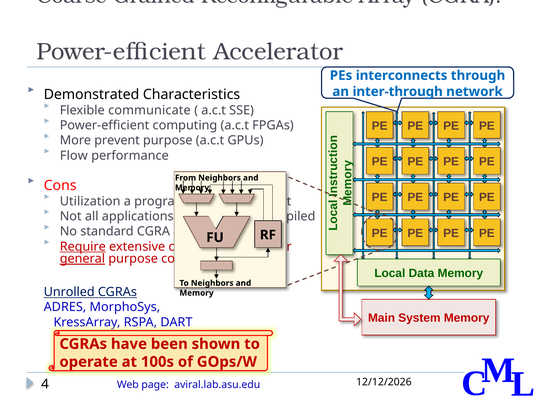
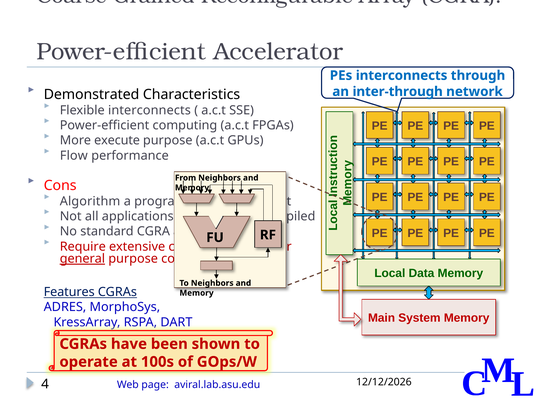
Flexible communicate: communicate -> interconnects (149, 110)
prevent: prevent -> execute (117, 140)
Utilization: Utilization -> Algorithm (90, 201)
Require underline: present -> none (83, 247)
Unrolled: Unrolled -> Features (69, 292)
